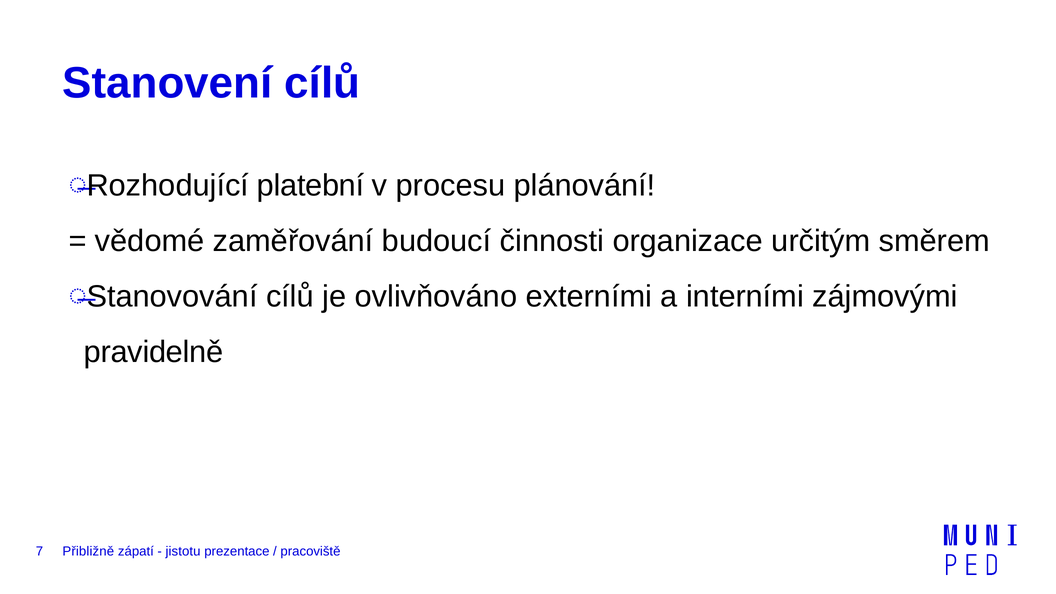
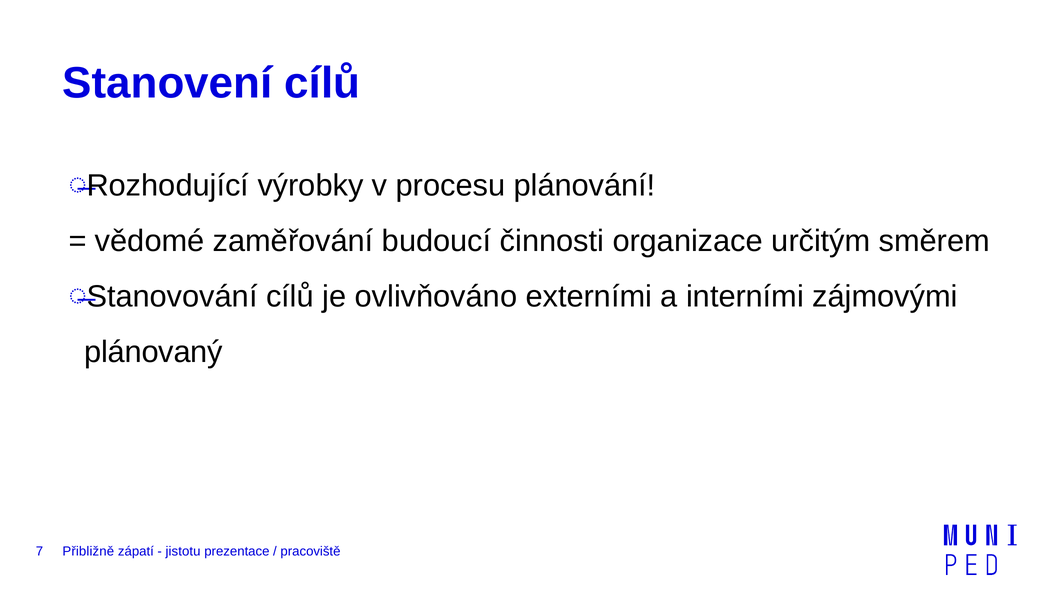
platební: platební -> výrobky (310, 186)
pravidelně: pravidelně -> plánovaný (153, 352)
